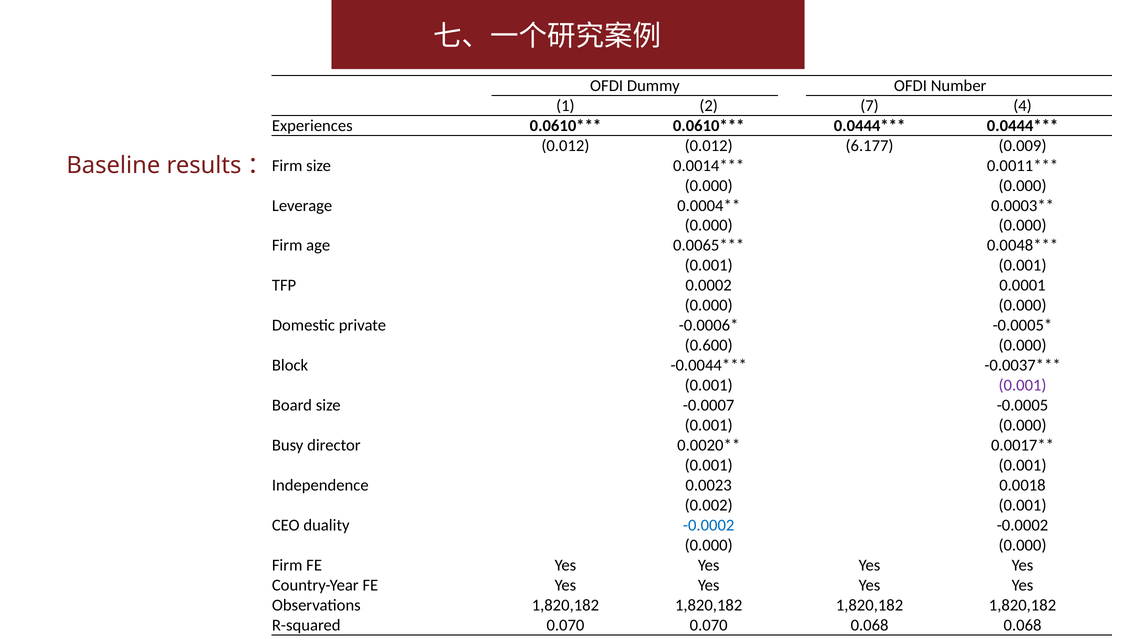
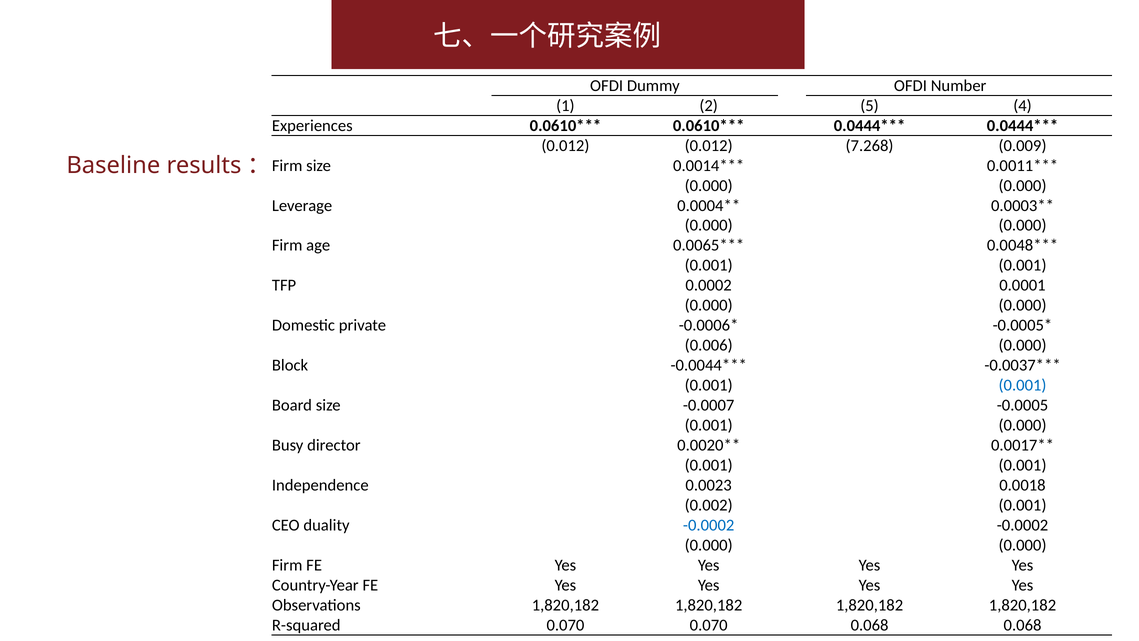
7: 7 -> 5 (870, 106)
6.177: 6.177 -> 7.268 (870, 145)
0.600: 0.600 -> 0.006 (709, 345)
0.001 colour: purple -> blue (1023, 385)
